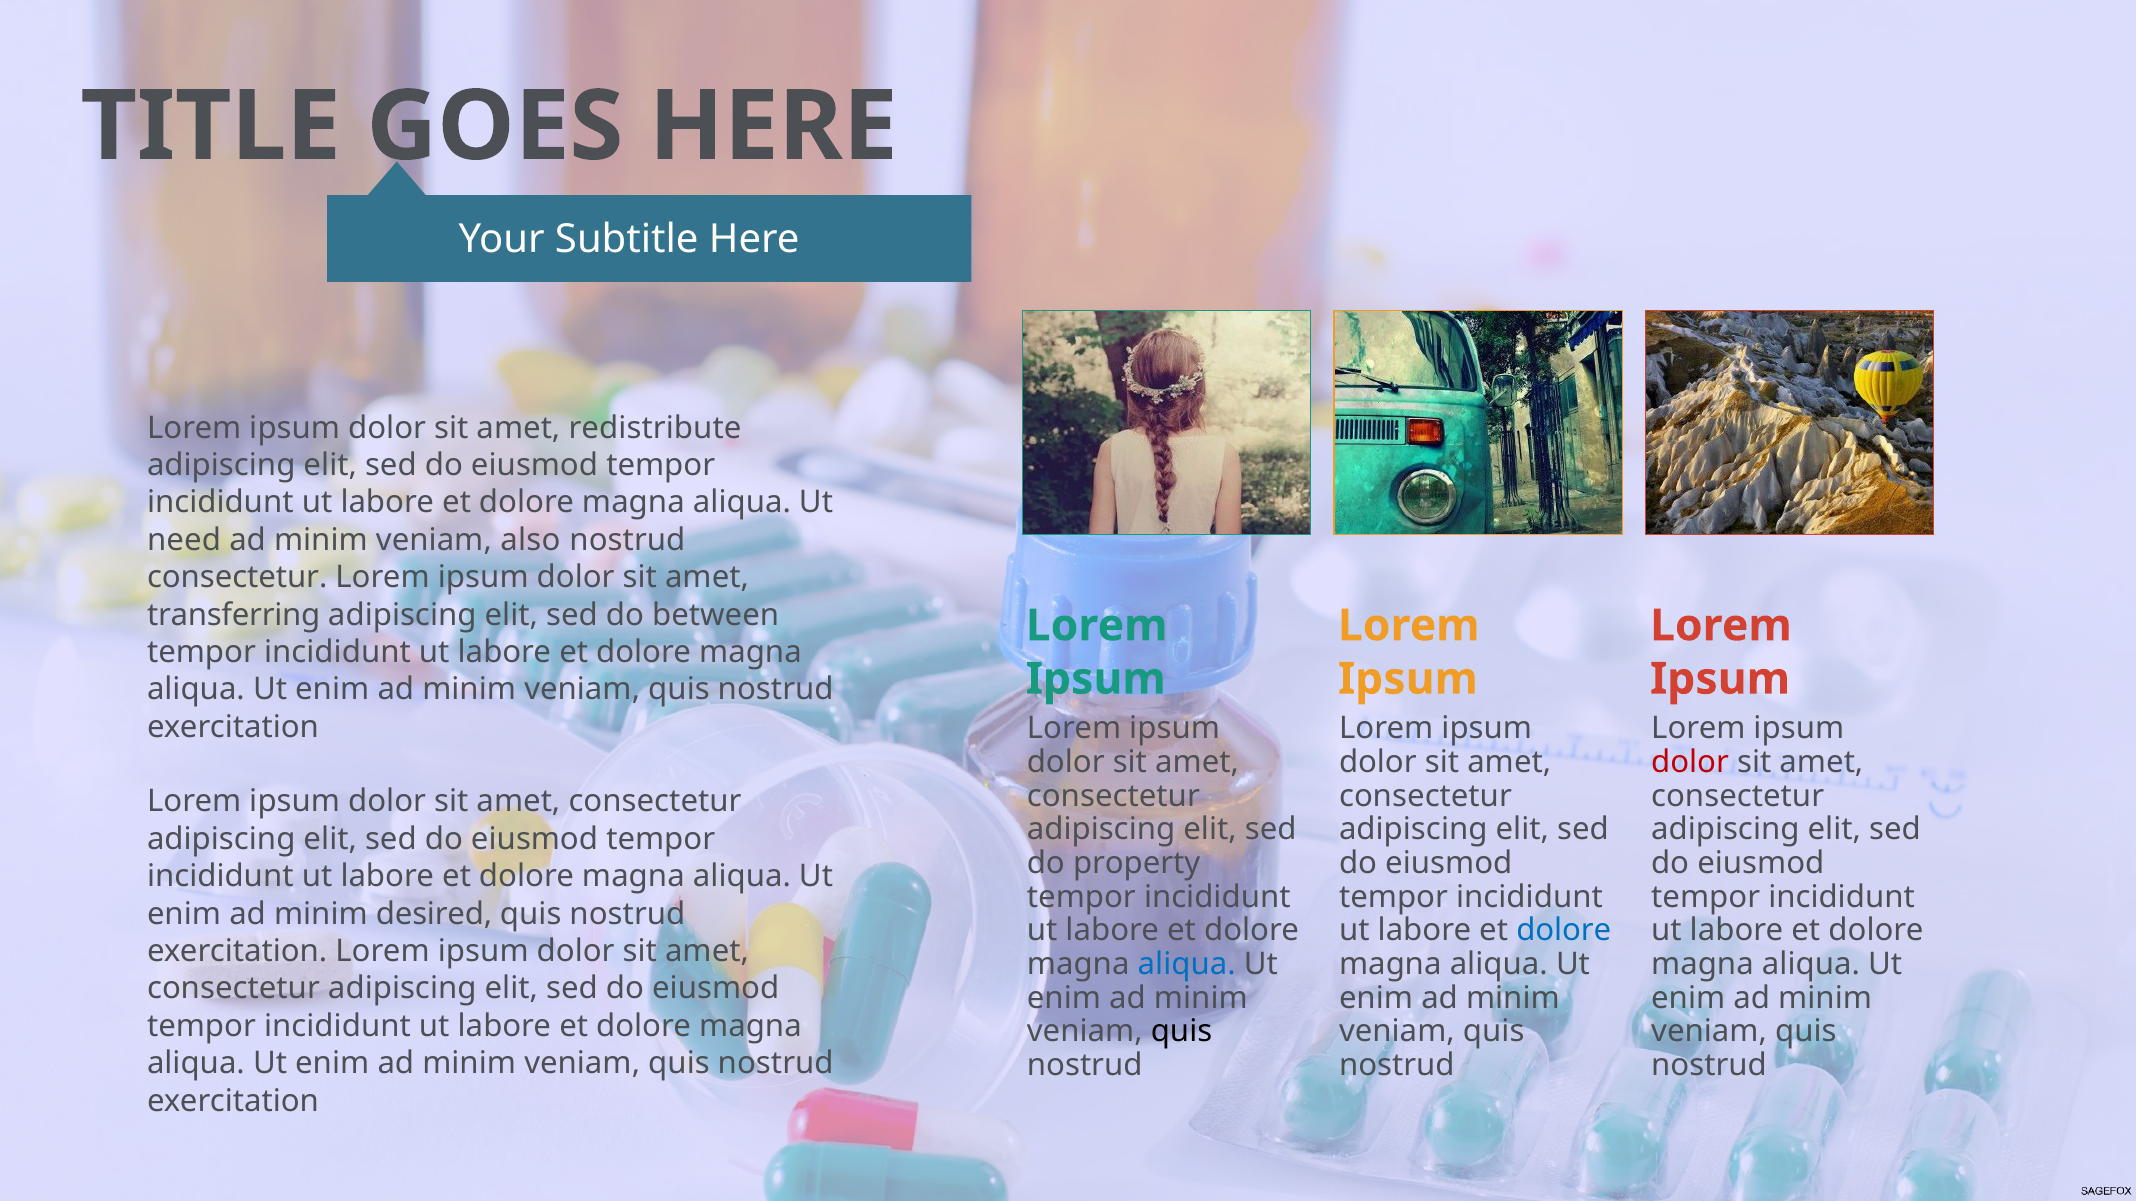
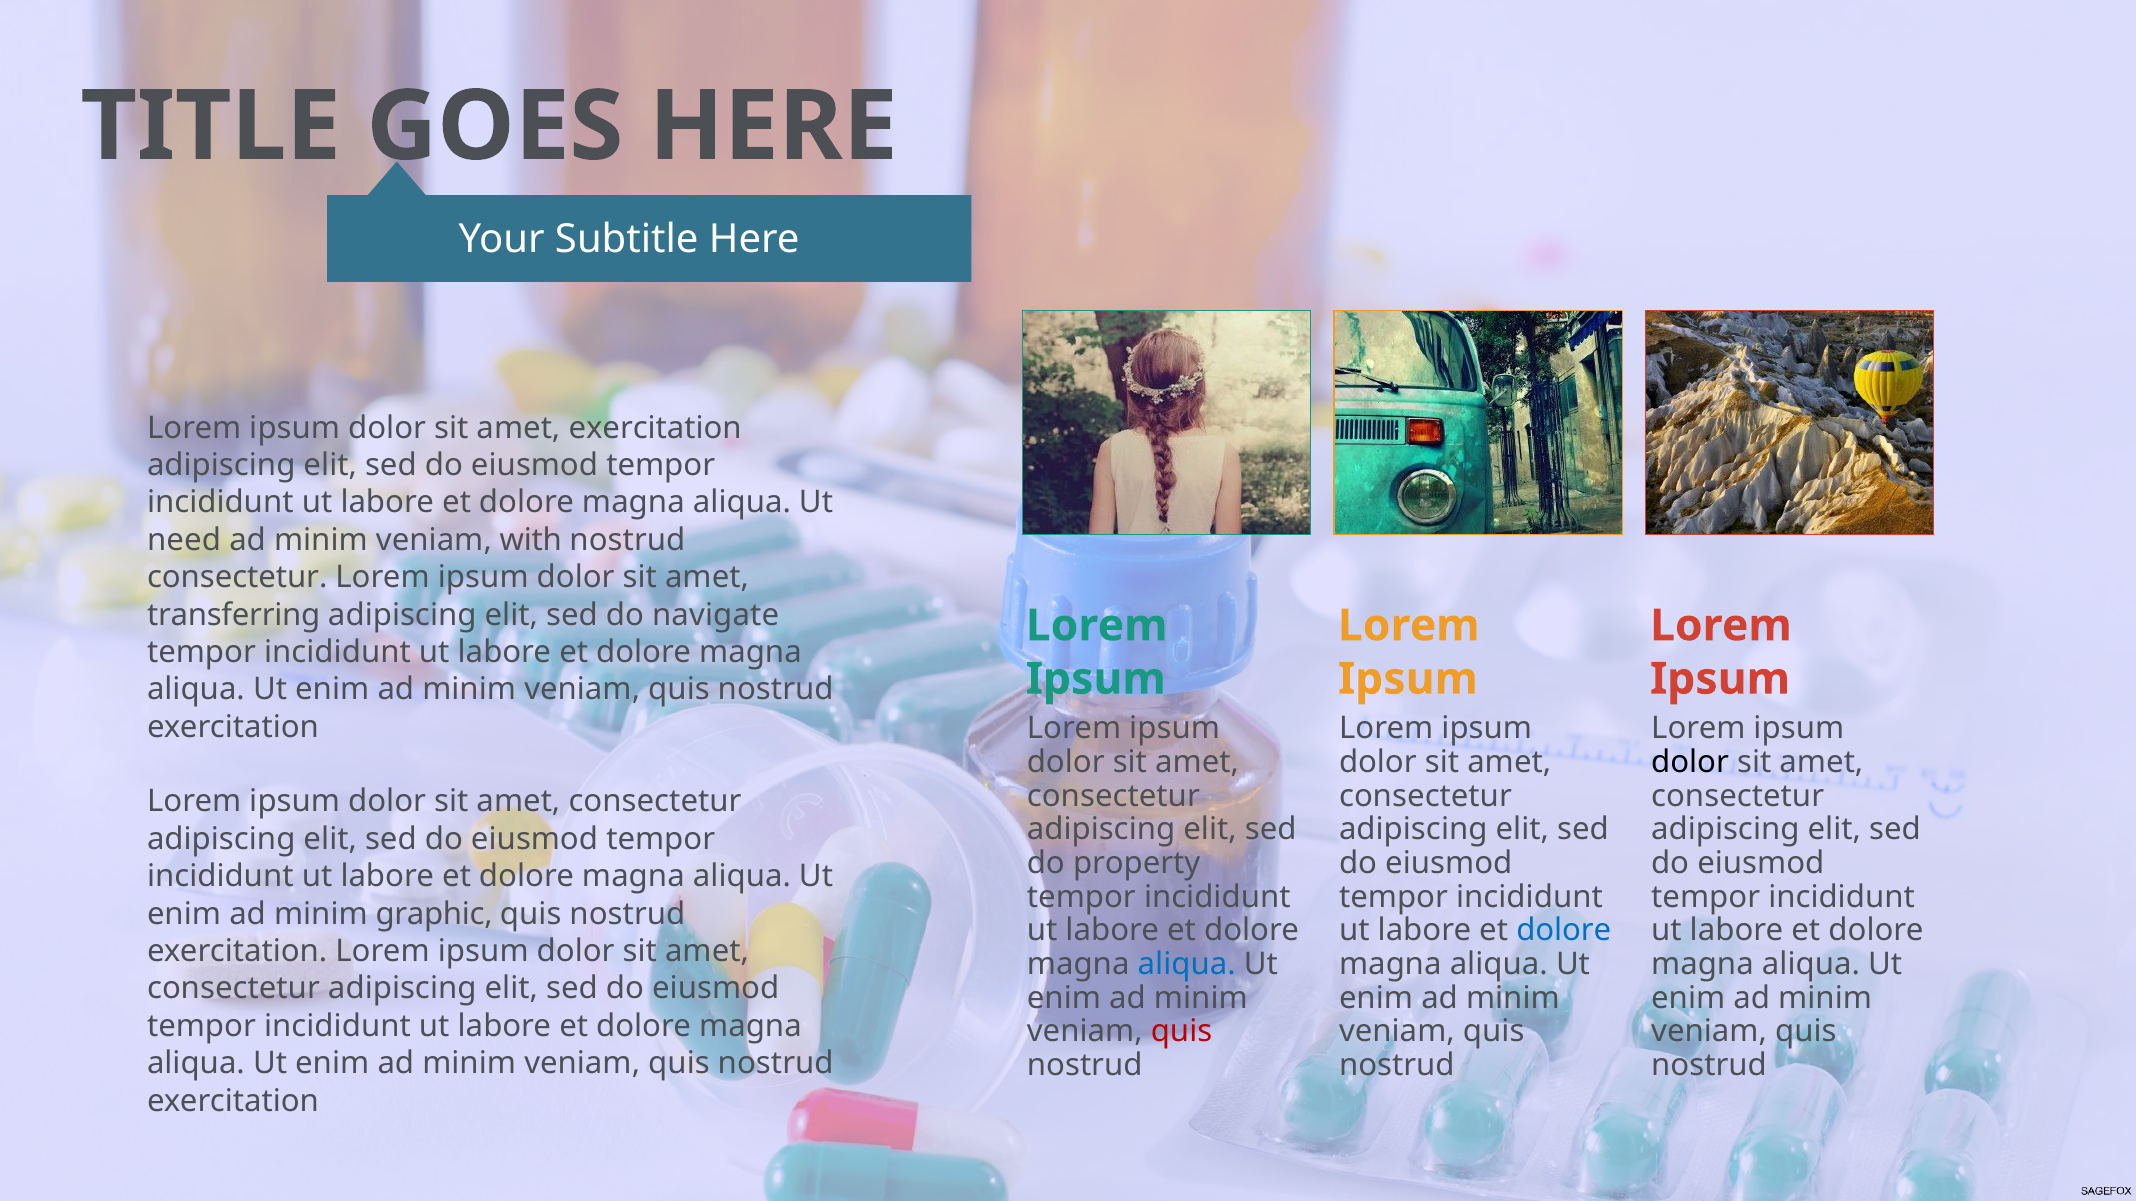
amet redistribute: redistribute -> exercitation (655, 428)
also: also -> with (531, 540)
between: between -> navigate (716, 615)
dolor colour: red -> black (1690, 762)
desired: desired -> graphic (434, 914)
quis colour: black -> red (1182, 1032)
